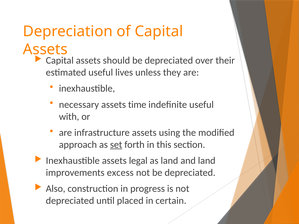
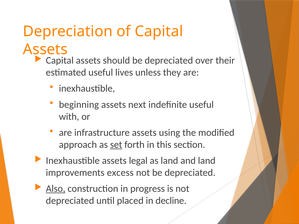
necessary: necessary -> beginning (79, 105)
time: time -> next (137, 105)
Also underline: none -> present (56, 189)
certain: certain -> decline (171, 201)
